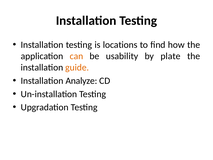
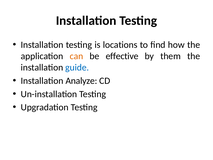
usability: usability -> effective (122, 56)
plate: plate -> them (171, 56)
guide colour: orange -> blue (77, 67)
